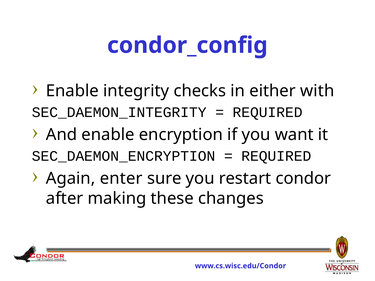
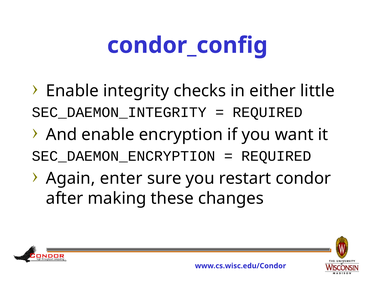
with: with -> little (317, 91)
